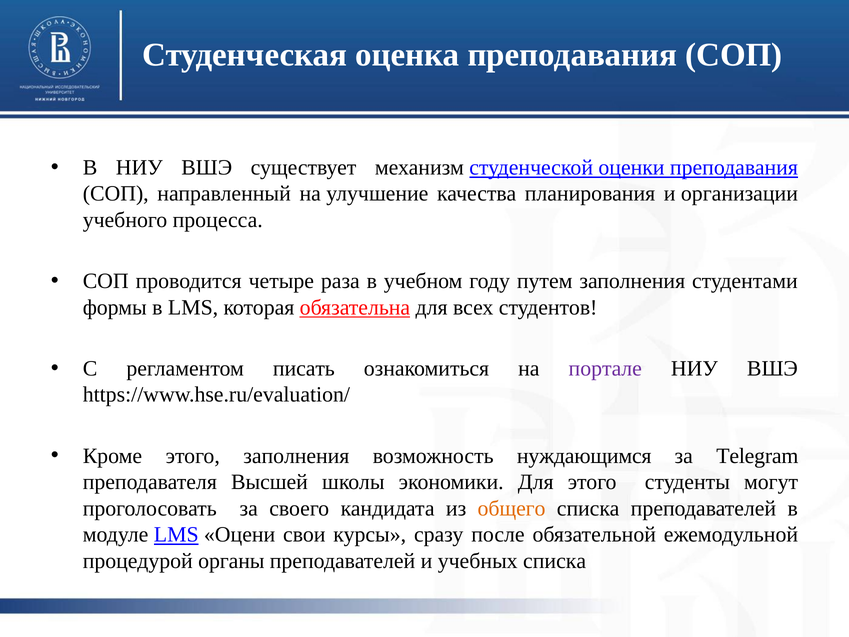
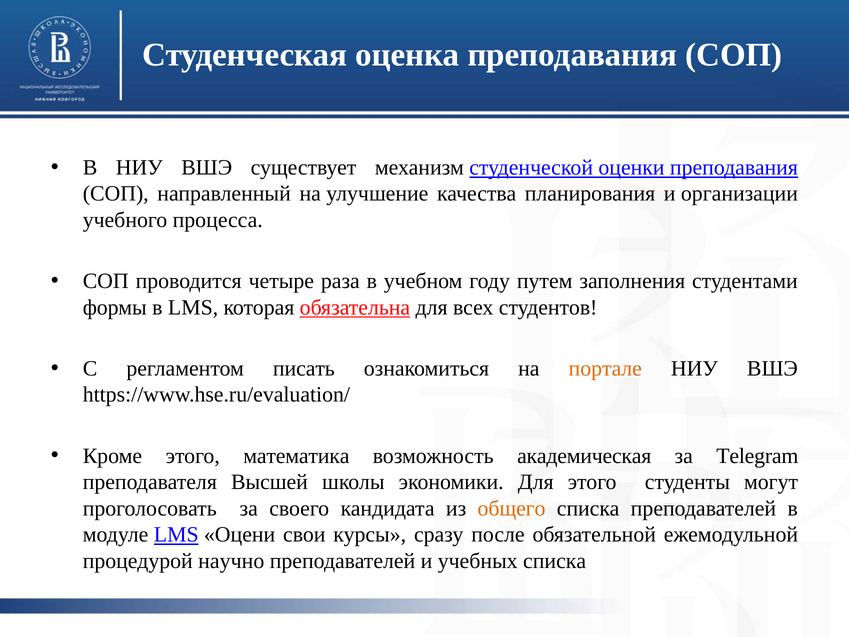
портале colour: purple -> orange (605, 368)
этого заполнения: заполнения -> математика (296, 456)
нуждающимся: нуждающимся -> академическая (584, 456)
органы: органы -> научно (231, 561)
